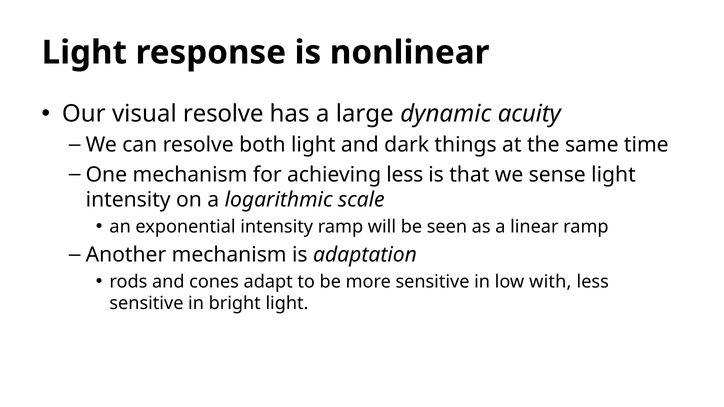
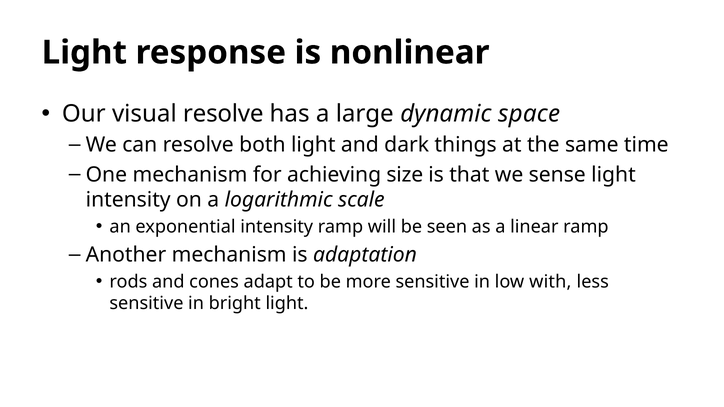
acuity: acuity -> space (529, 114)
achieving less: less -> size (405, 175)
